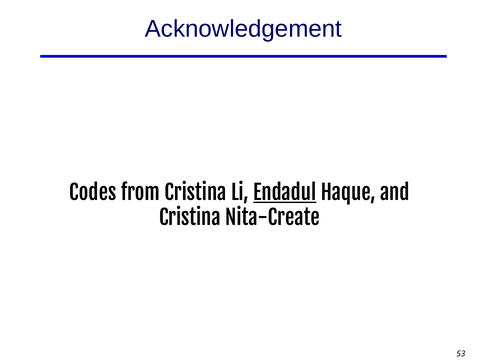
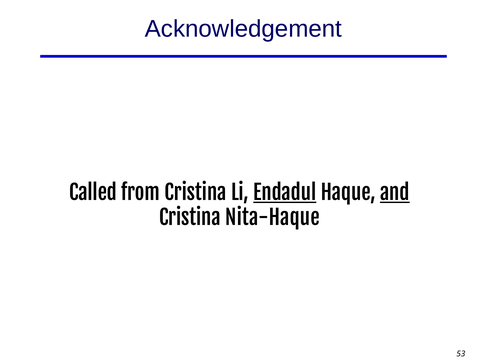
Codes: Codes -> Called (93, 193)
and underline: none -> present (395, 193)
Nita-Create: Nita-Create -> Nita-Haque (272, 218)
